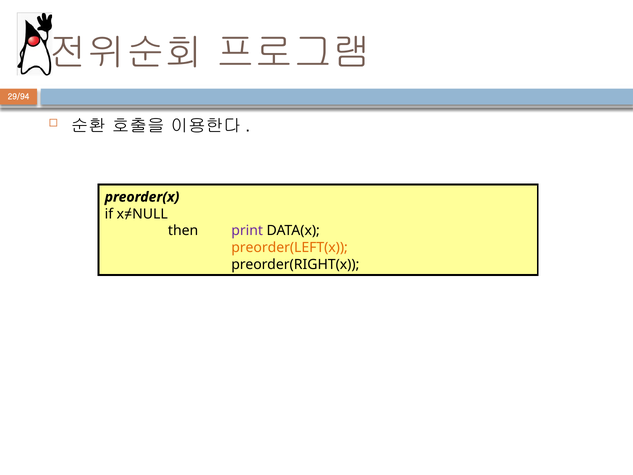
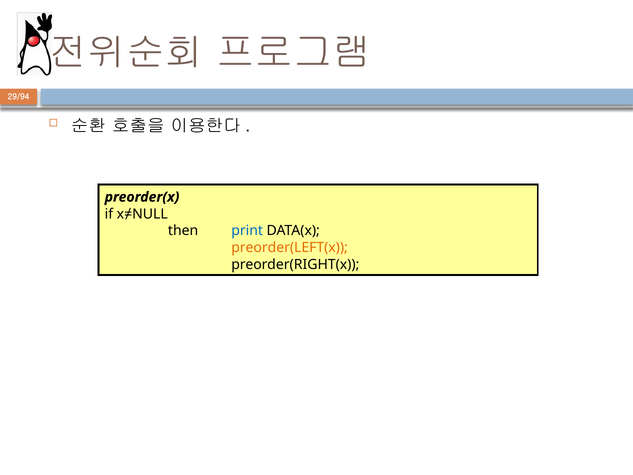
print colour: purple -> blue (247, 231)
